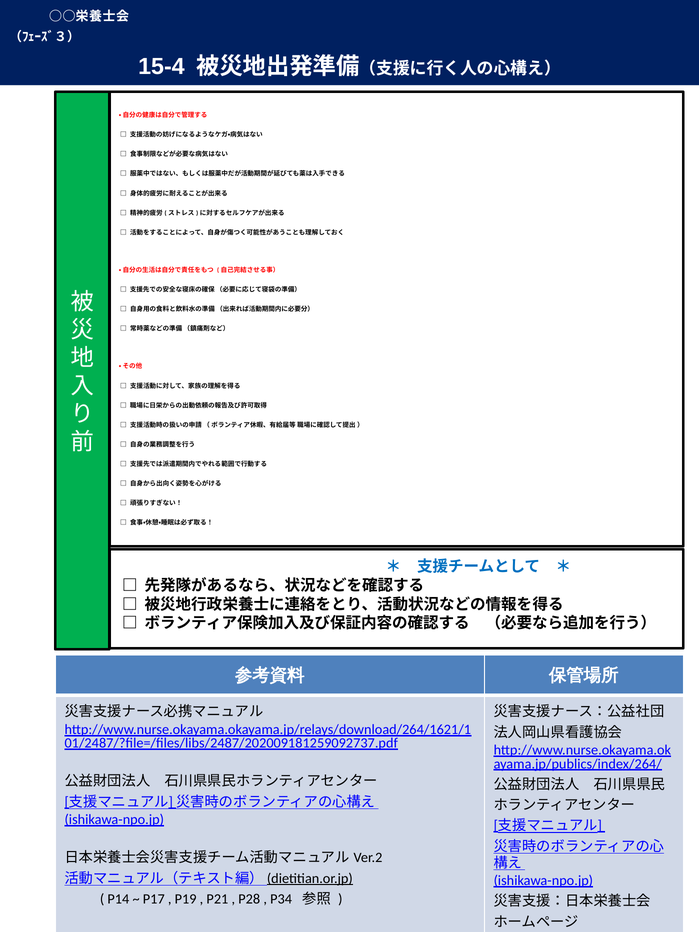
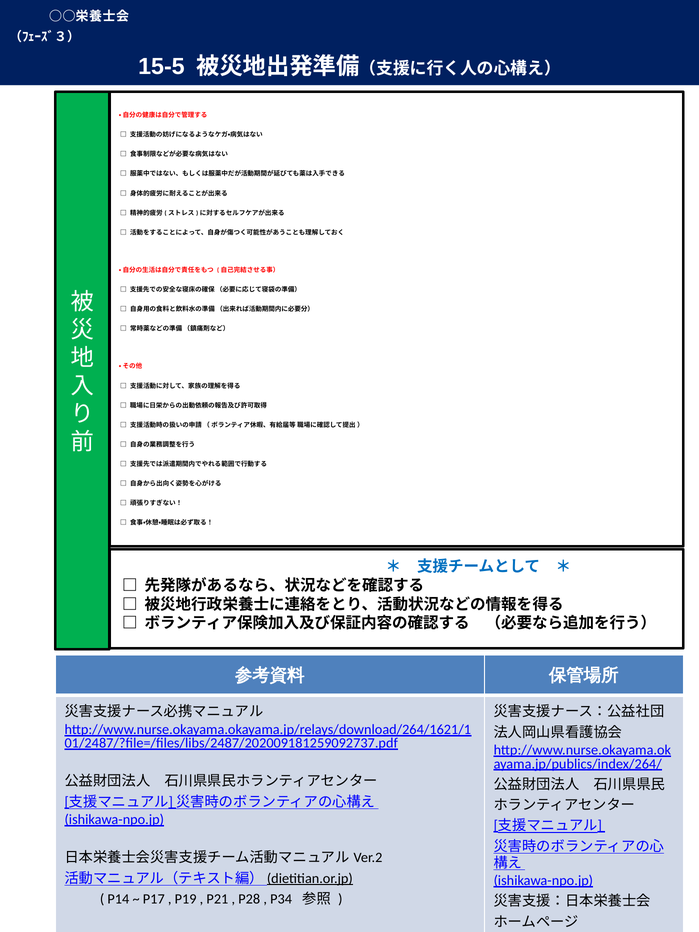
15-4: 15-4 -> 15-5 (161, 67)
